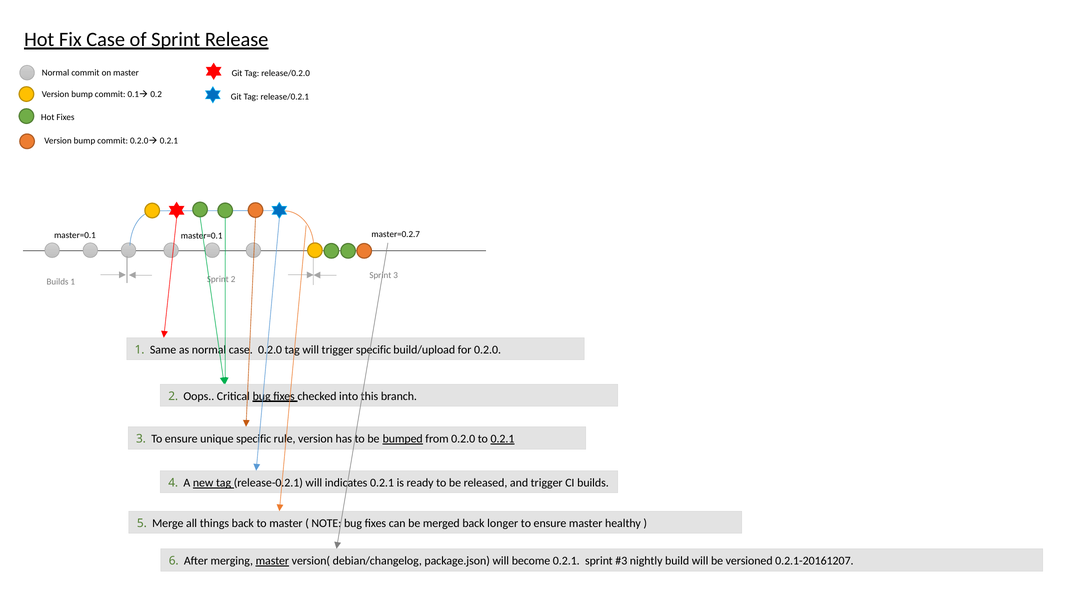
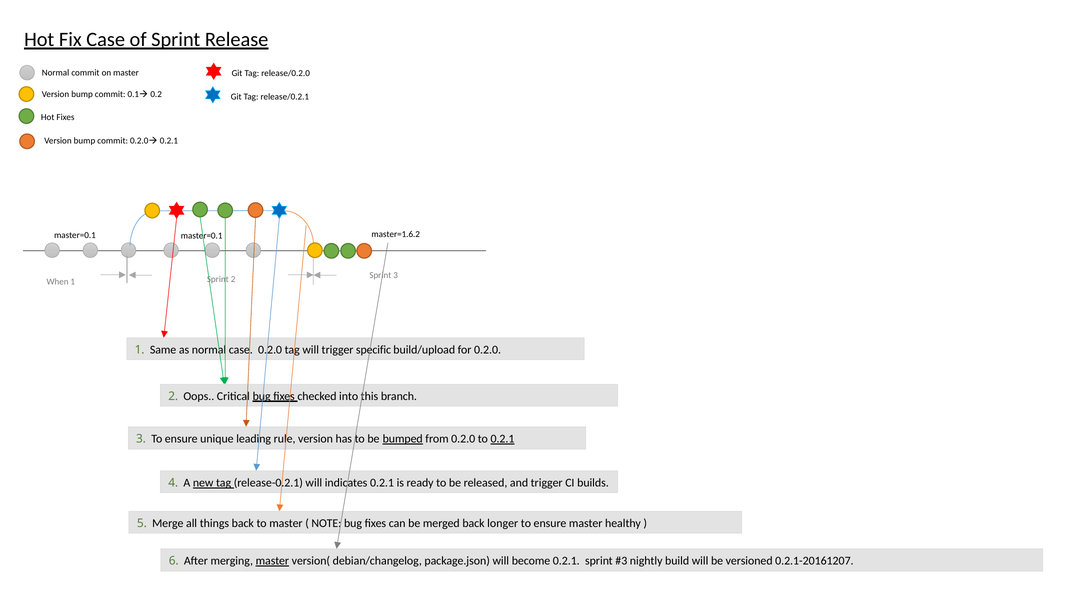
master=0.2.7: master=0.2.7 -> master=1.6.2 (396, 234)
Builds: Builds -> When (58, 281)
unique specific: specific -> leading (254, 438)
